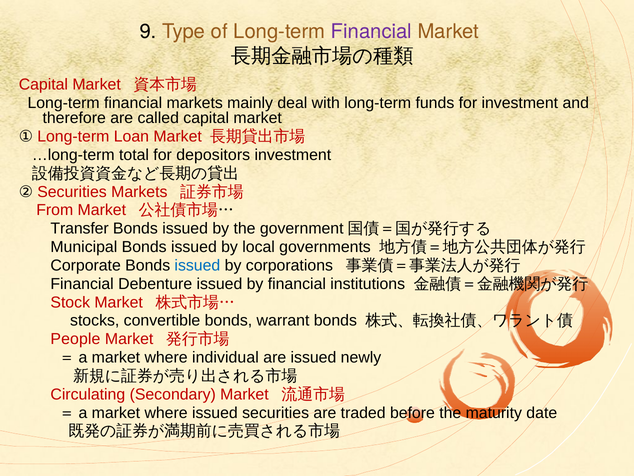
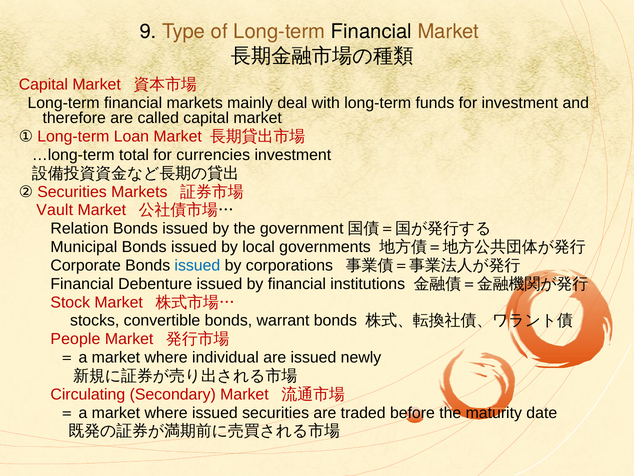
Financial colour: purple -> black (371, 32)
depositors: depositors -> currencies (213, 155)
From: From -> Vault (55, 210)
Transfer: Transfer -> Relation (80, 228)
